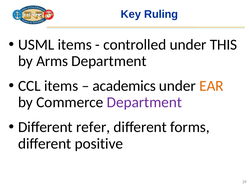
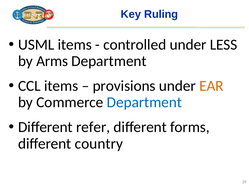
THIS: THIS -> LESS (224, 45)
academics: academics -> provisions (124, 86)
Department colour: purple -> blue (144, 102)
positive: positive -> country (99, 143)
